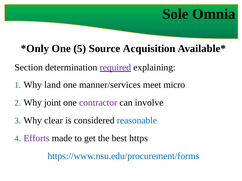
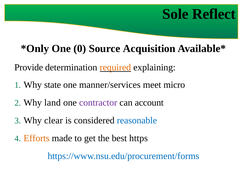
Omnia: Omnia -> Reflect (214, 14)
5: 5 -> 0 (80, 49)
Section: Section -> Provide (29, 68)
required colour: purple -> orange (115, 68)
land: land -> state (53, 85)
joint: joint -> land (52, 103)
involve: involve -> account (149, 103)
Efforts colour: purple -> orange (37, 138)
